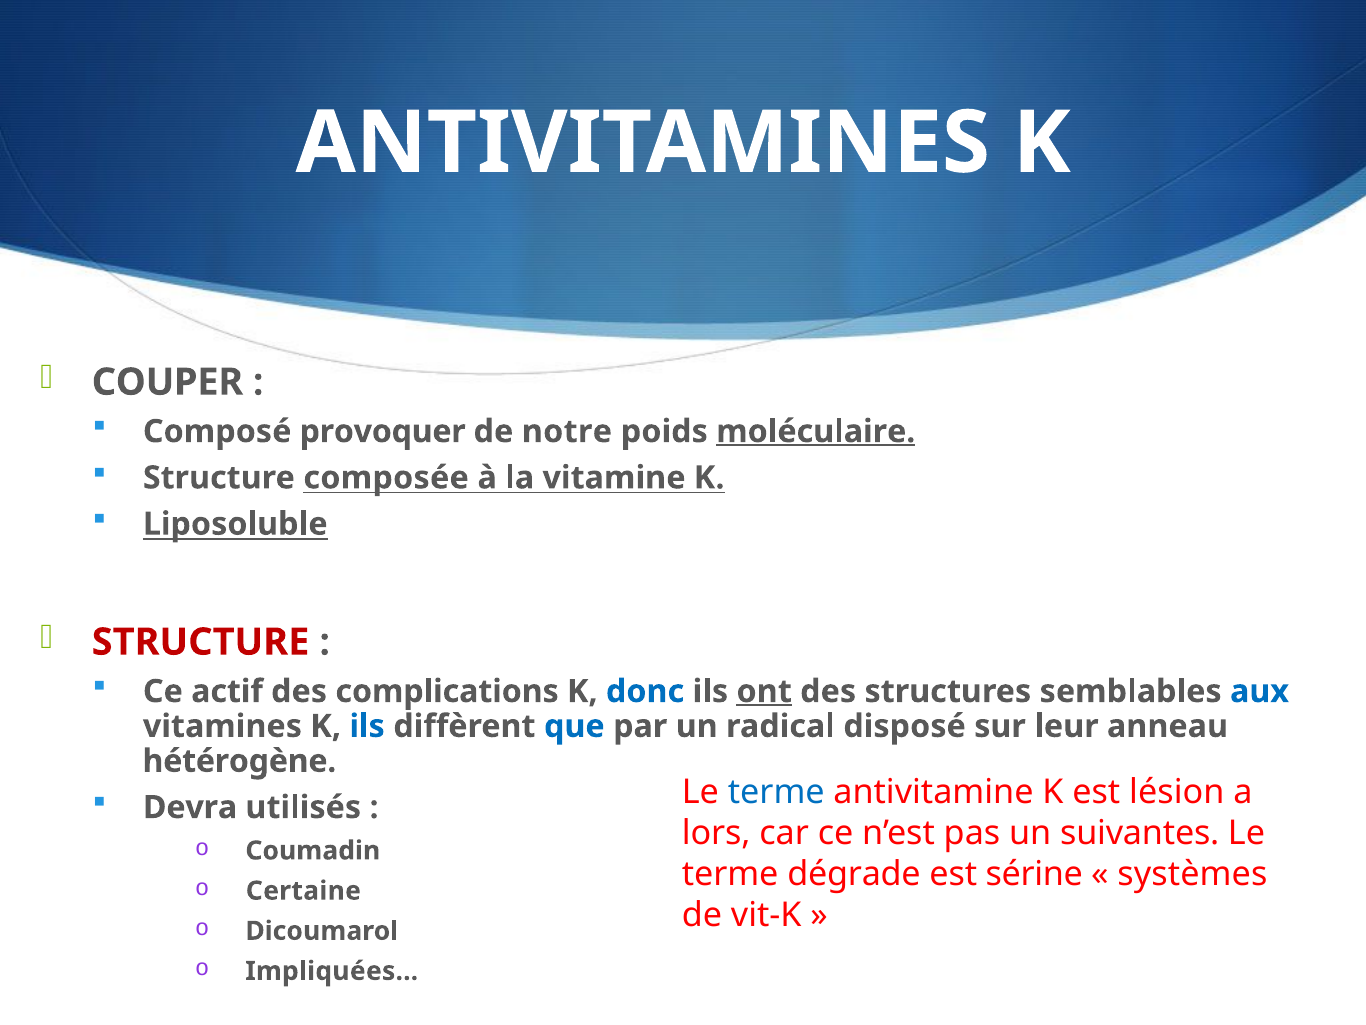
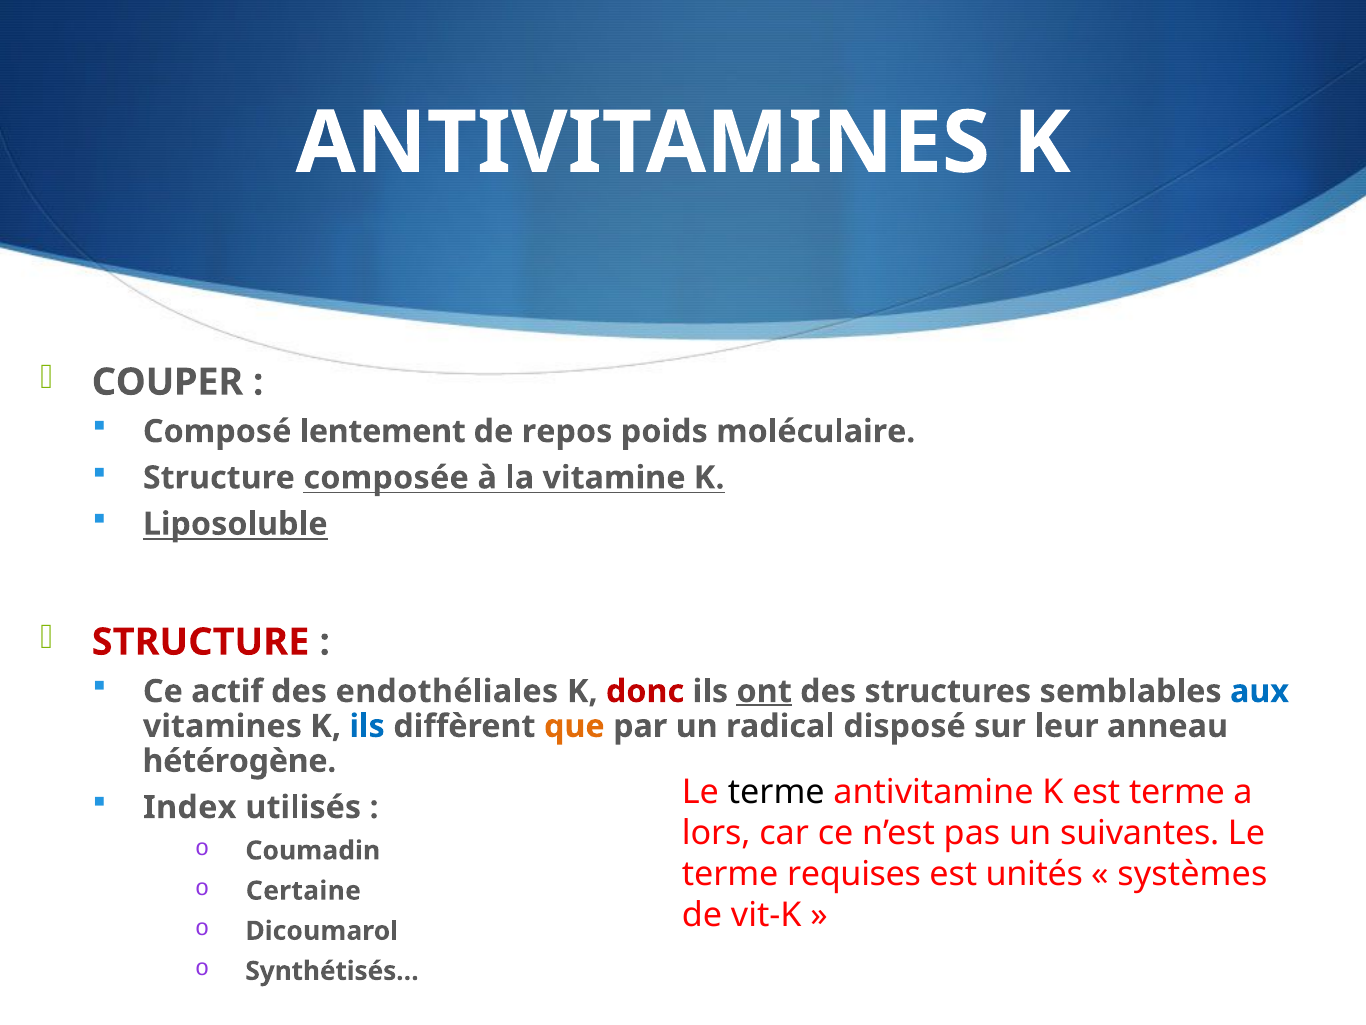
provoquer: provoquer -> lentement (383, 431)
notre: notre -> repos (567, 431)
moléculaire underline: present -> none (816, 431)
complications: complications -> endothéliales (447, 691)
donc colour: blue -> red (645, 691)
que colour: blue -> orange (574, 726)
terme colour: blue -> black (776, 792)
est lésion: lésion -> terme (1177, 792)
Devra: Devra -> Index (190, 807)
dégrade: dégrade -> requises (854, 874)
sérine: sérine -> unités (1034, 874)
Impliquées…: Impliquées… -> Synthétisés… (332, 971)
